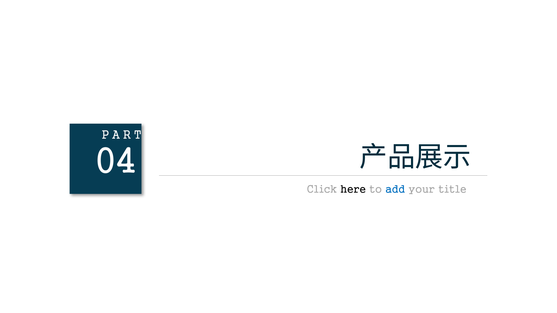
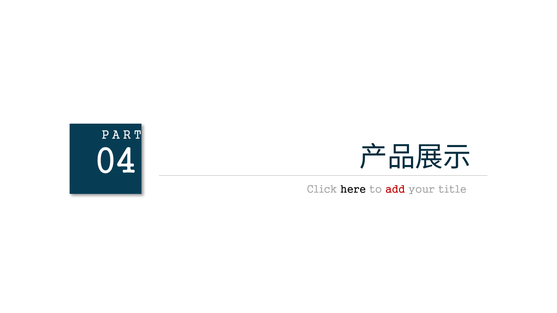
add colour: blue -> red (395, 190)
